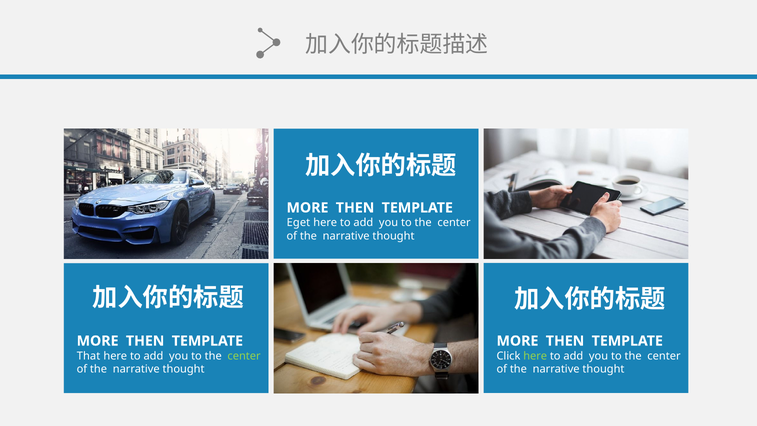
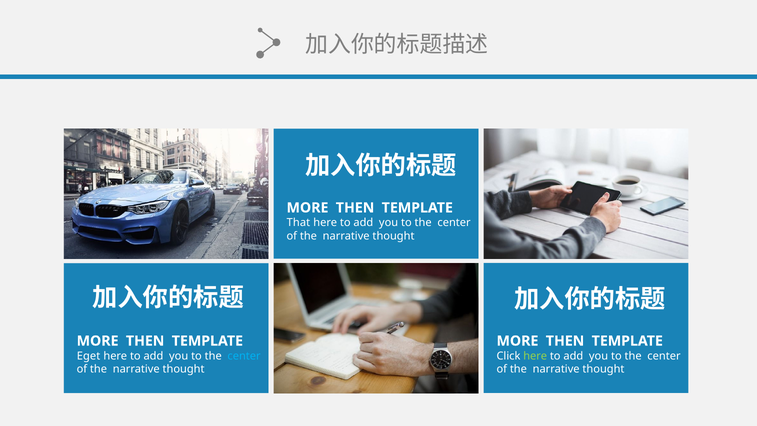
Eget: Eget -> That (298, 223)
That: That -> Eget (89, 356)
center colour: light green -> light blue (244, 356)
